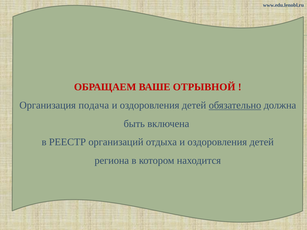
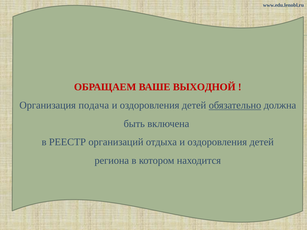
ОТРЫВНОЙ: ОТРЫВНОЙ -> ВЫХОДНОЙ (204, 87)
